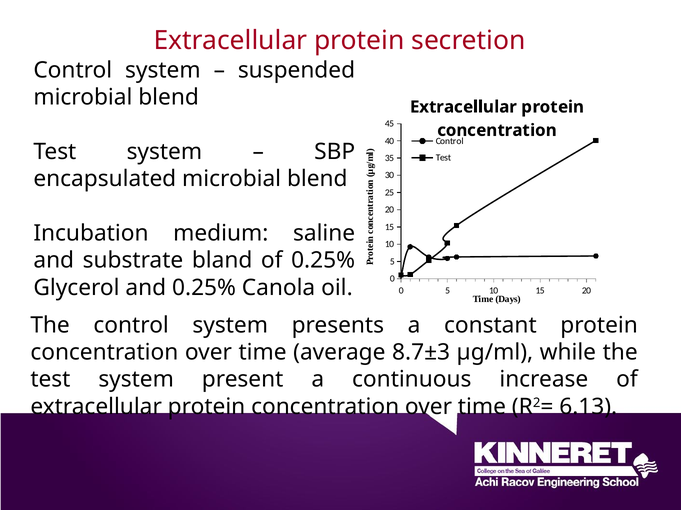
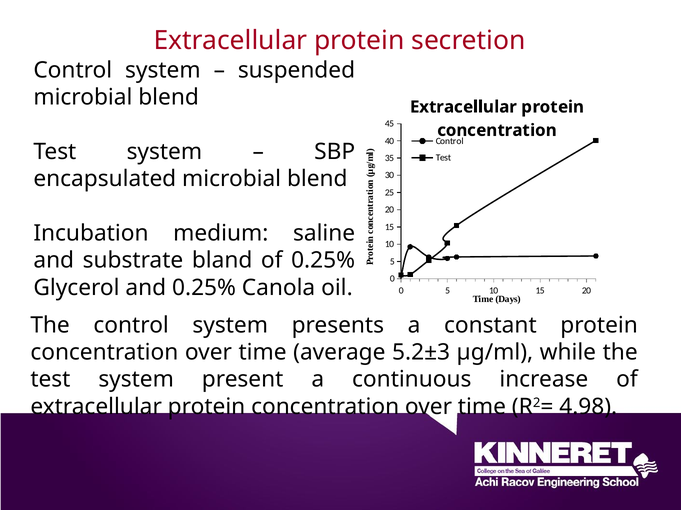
8.7±3: 8.7±3 -> 5.2±3 (421, 353)
6.13: 6.13 -> 4.98 (588, 407)
